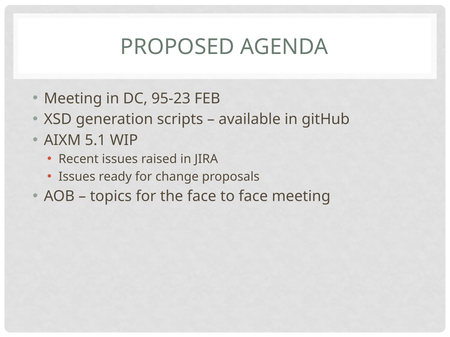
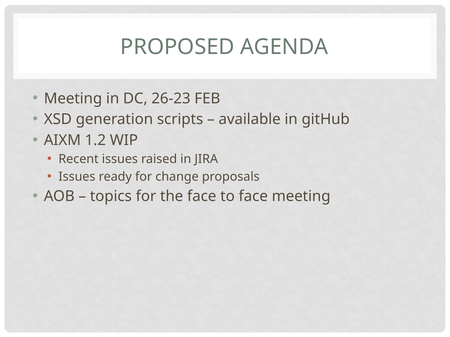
95-23: 95-23 -> 26-23 (171, 99)
5.1: 5.1 -> 1.2 (95, 141)
